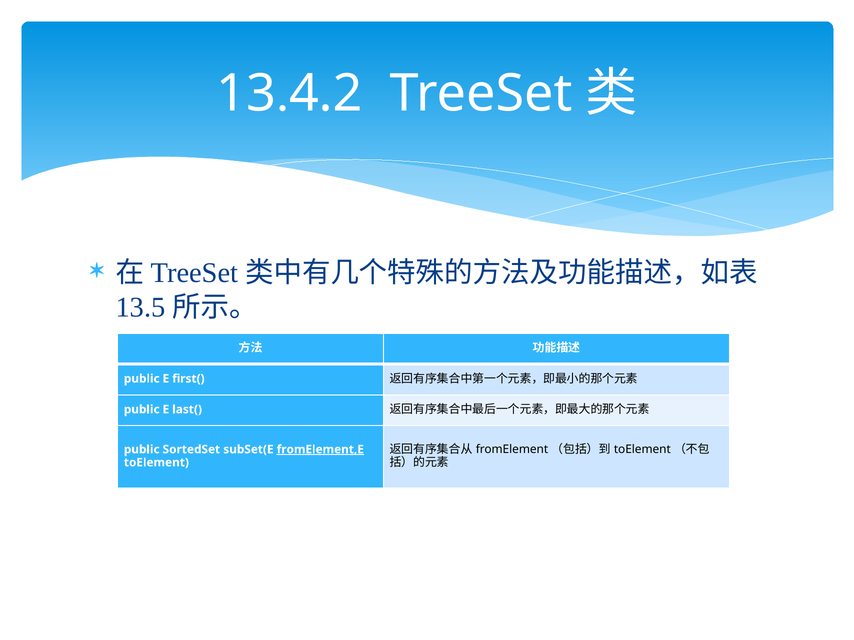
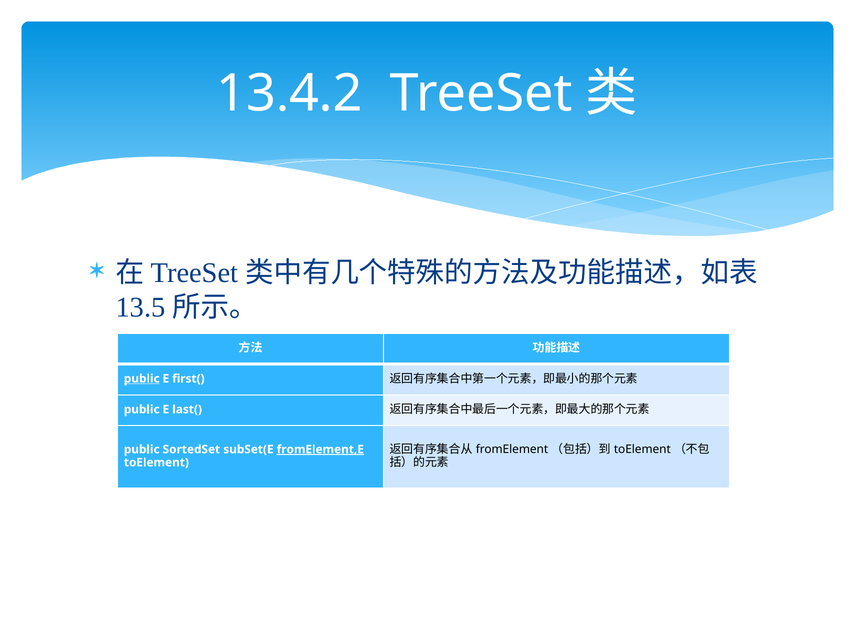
public underline: none -> present (142, 379)
